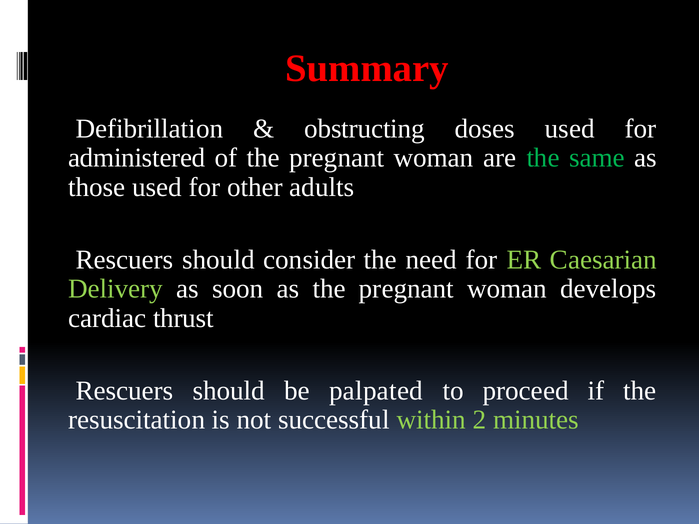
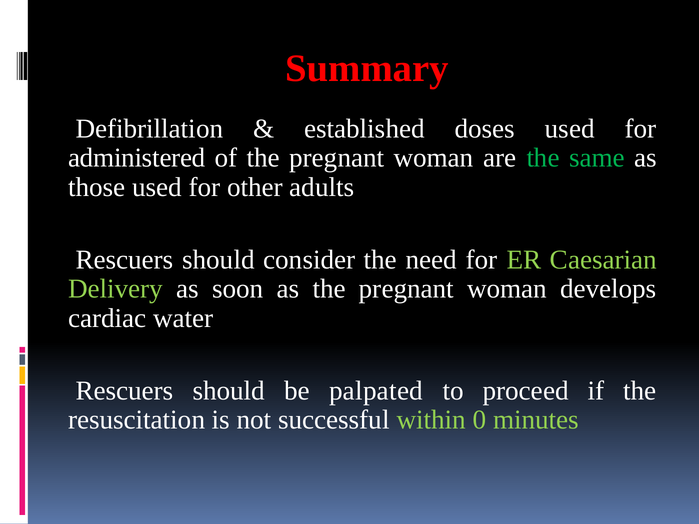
obstructing: obstructing -> established (364, 129)
thrust: thrust -> water (183, 318)
2: 2 -> 0 (480, 420)
